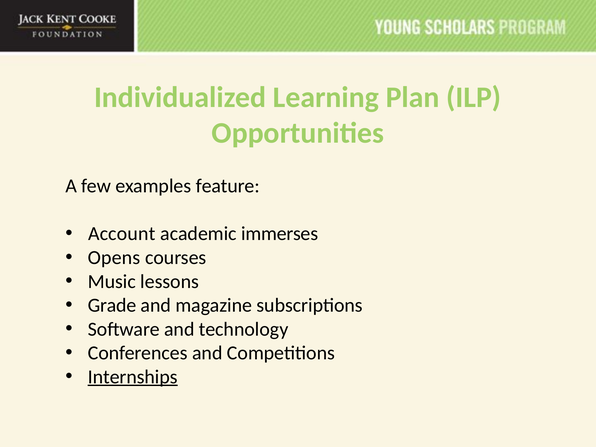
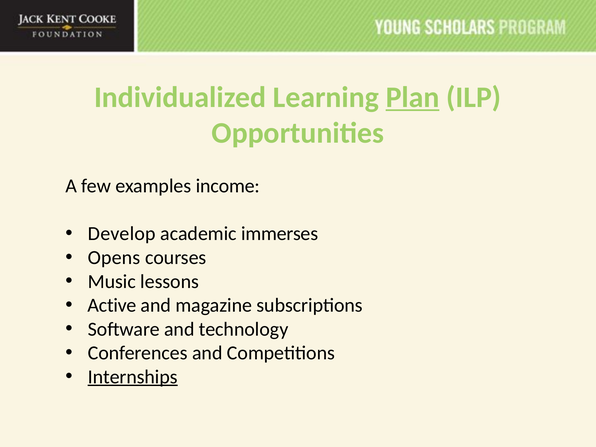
Plan underline: none -> present (413, 97)
feature: feature -> income (228, 186)
Account: Account -> Develop (122, 234)
Grade: Grade -> Active (112, 305)
